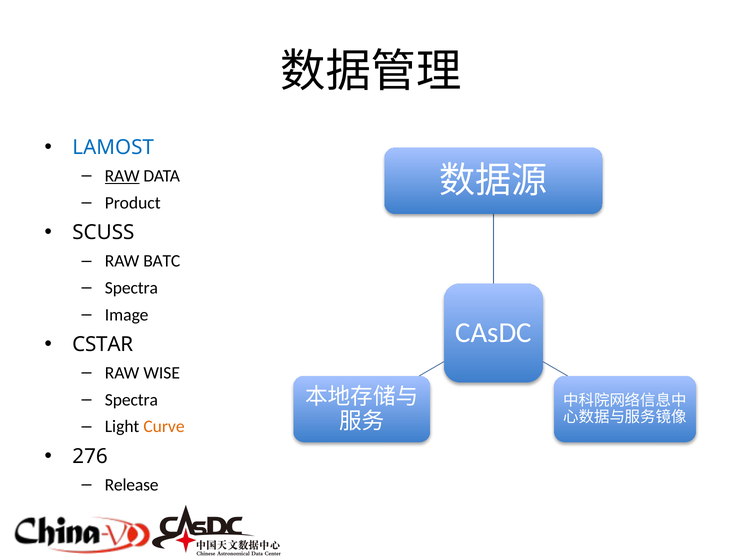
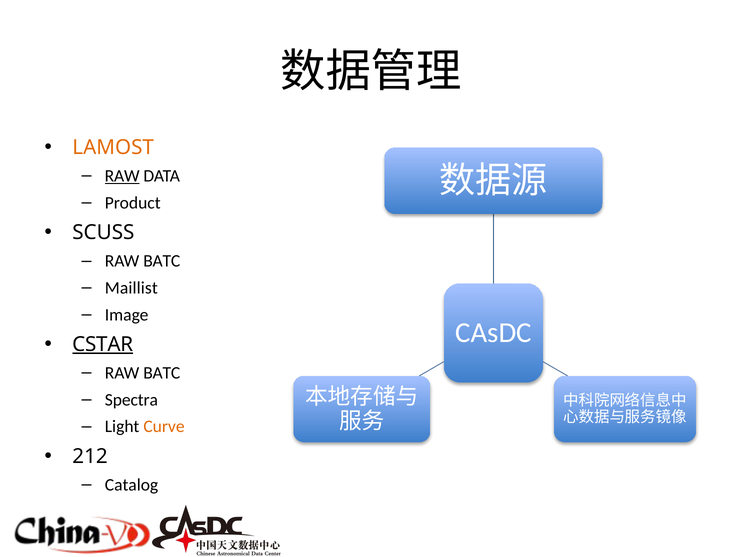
LAMOST colour: blue -> orange (113, 147)
Spectra: Spectra -> Maillist (131, 288)
CSTAR underline: none -> present (103, 344)
WISE: WISE -> BATC (162, 373)
276: 276 -> 212 (90, 456)
Release: Release -> Catalog (132, 484)
